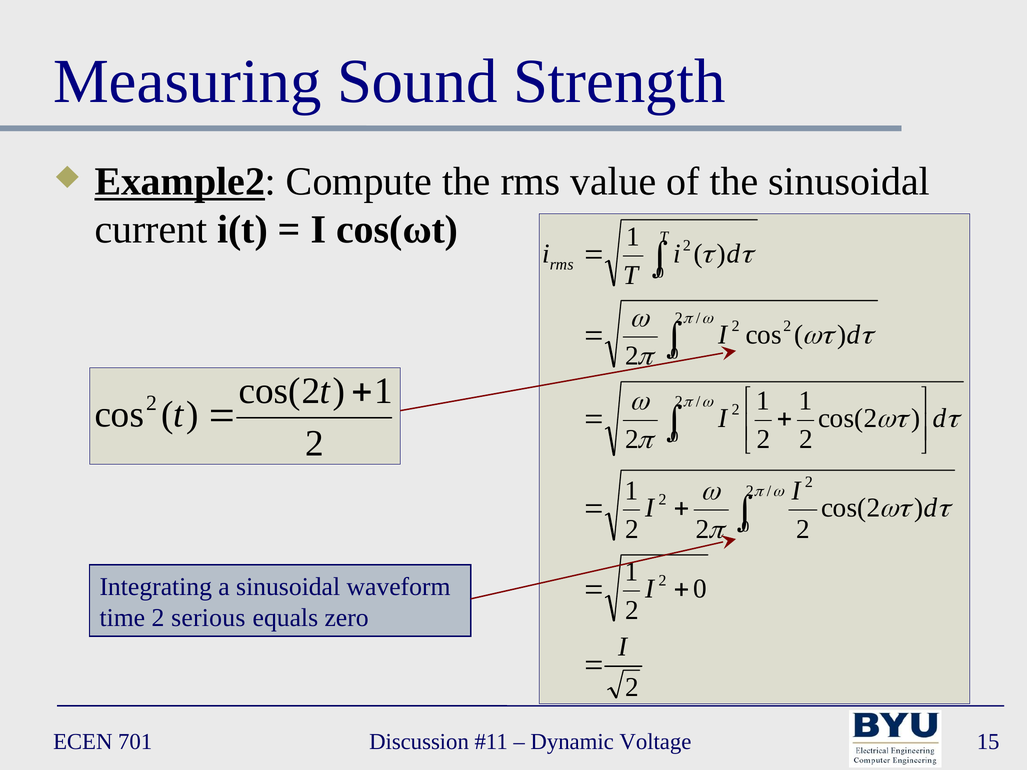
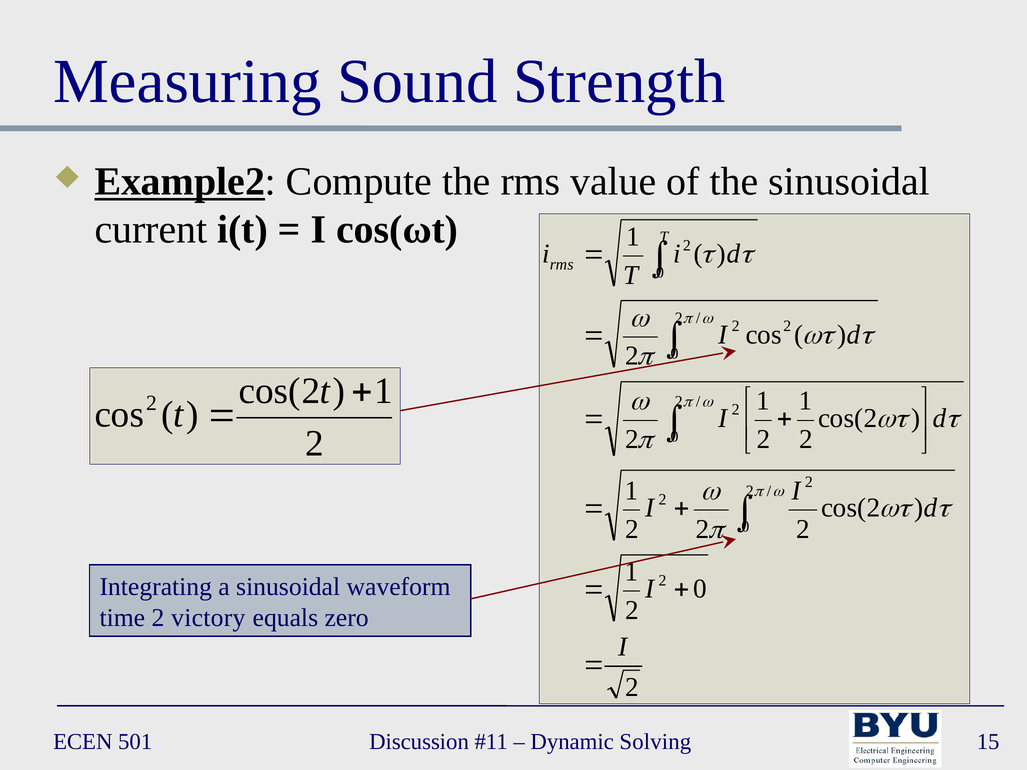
serious: serious -> victory (208, 618)
701: 701 -> 501 (135, 742)
Voltage: Voltage -> Solving (655, 742)
